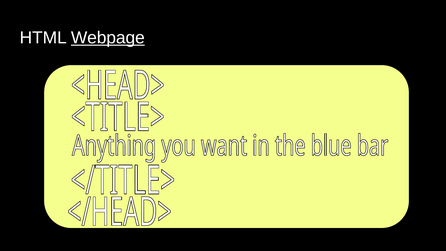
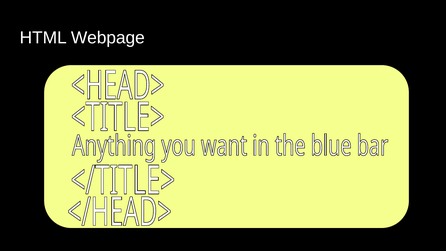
Webpage underline: present -> none (108, 38)
